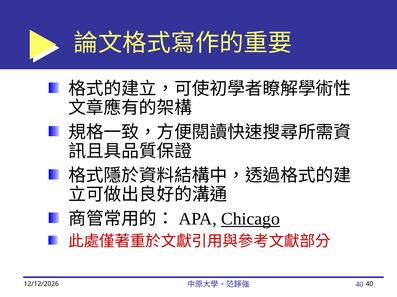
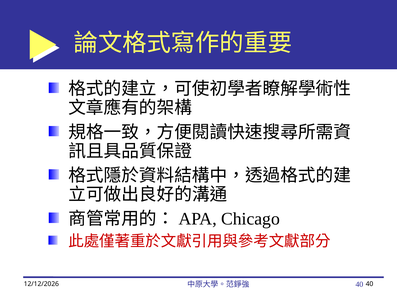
Chicago underline: present -> none (250, 219)
